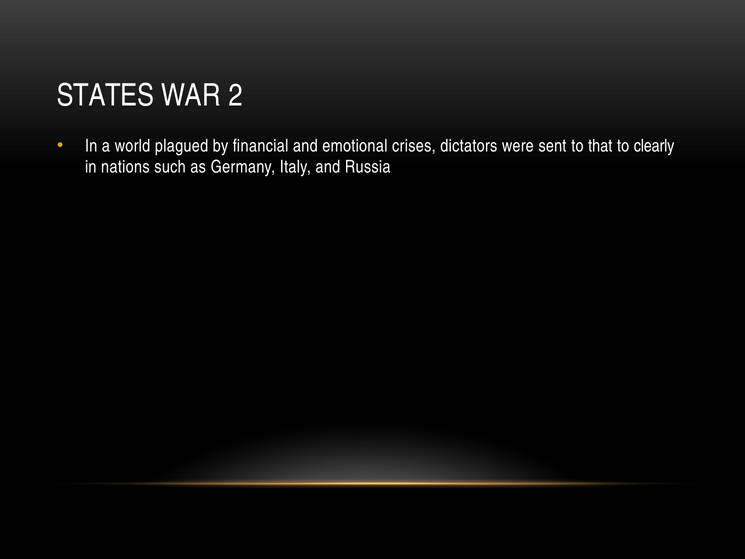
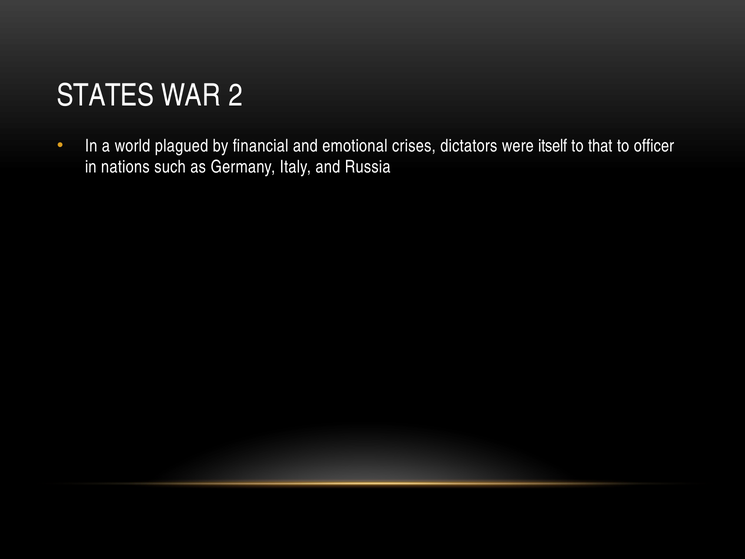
sent: sent -> itself (553, 146)
clearly: clearly -> officer (654, 146)
